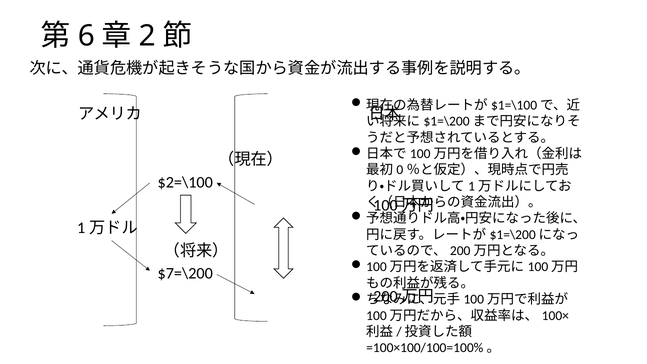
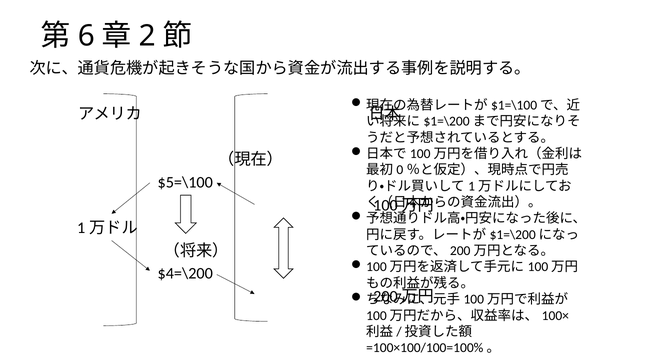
$2=\100: $2=\100 -> $5=\100 (185, 182)
$7=\200: $7=\200 -> $4=\200 (185, 273)
